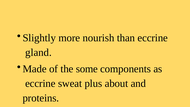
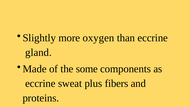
nourish: nourish -> oxygen (98, 38)
about: about -> fibers (117, 83)
